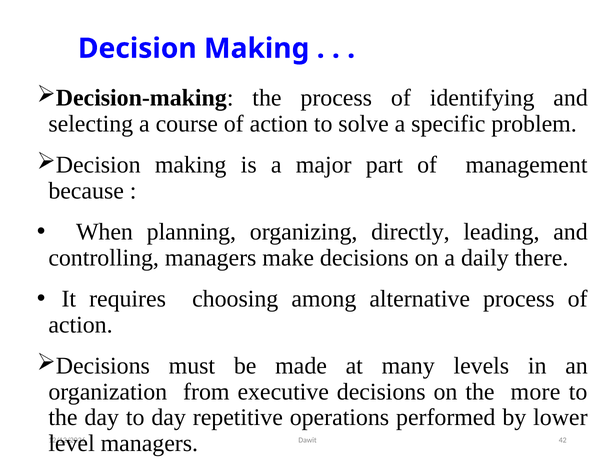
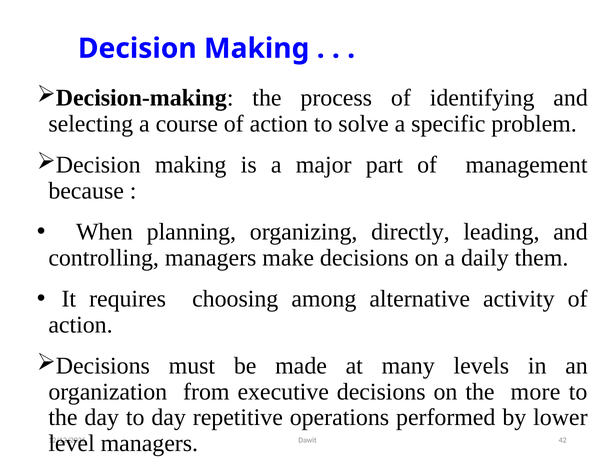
there: there -> them (542, 258)
alternative process: process -> activity (519, 299)
